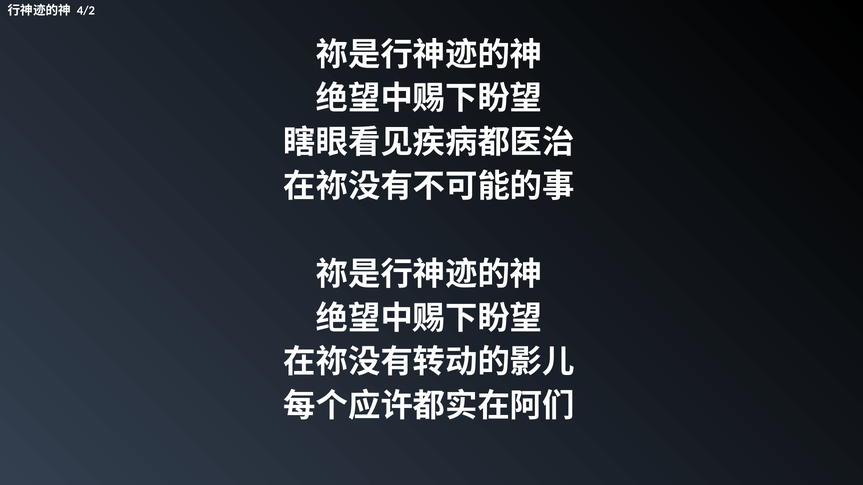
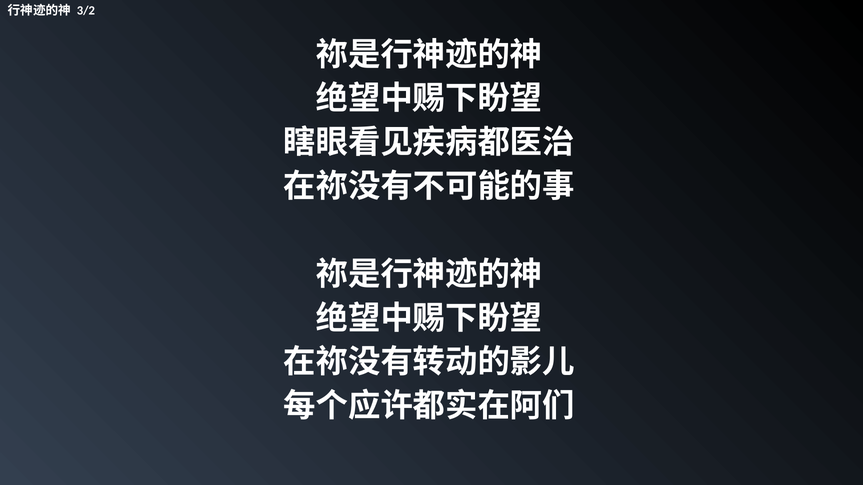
4/2: 4/2 -> 3/2 (86, 11)
